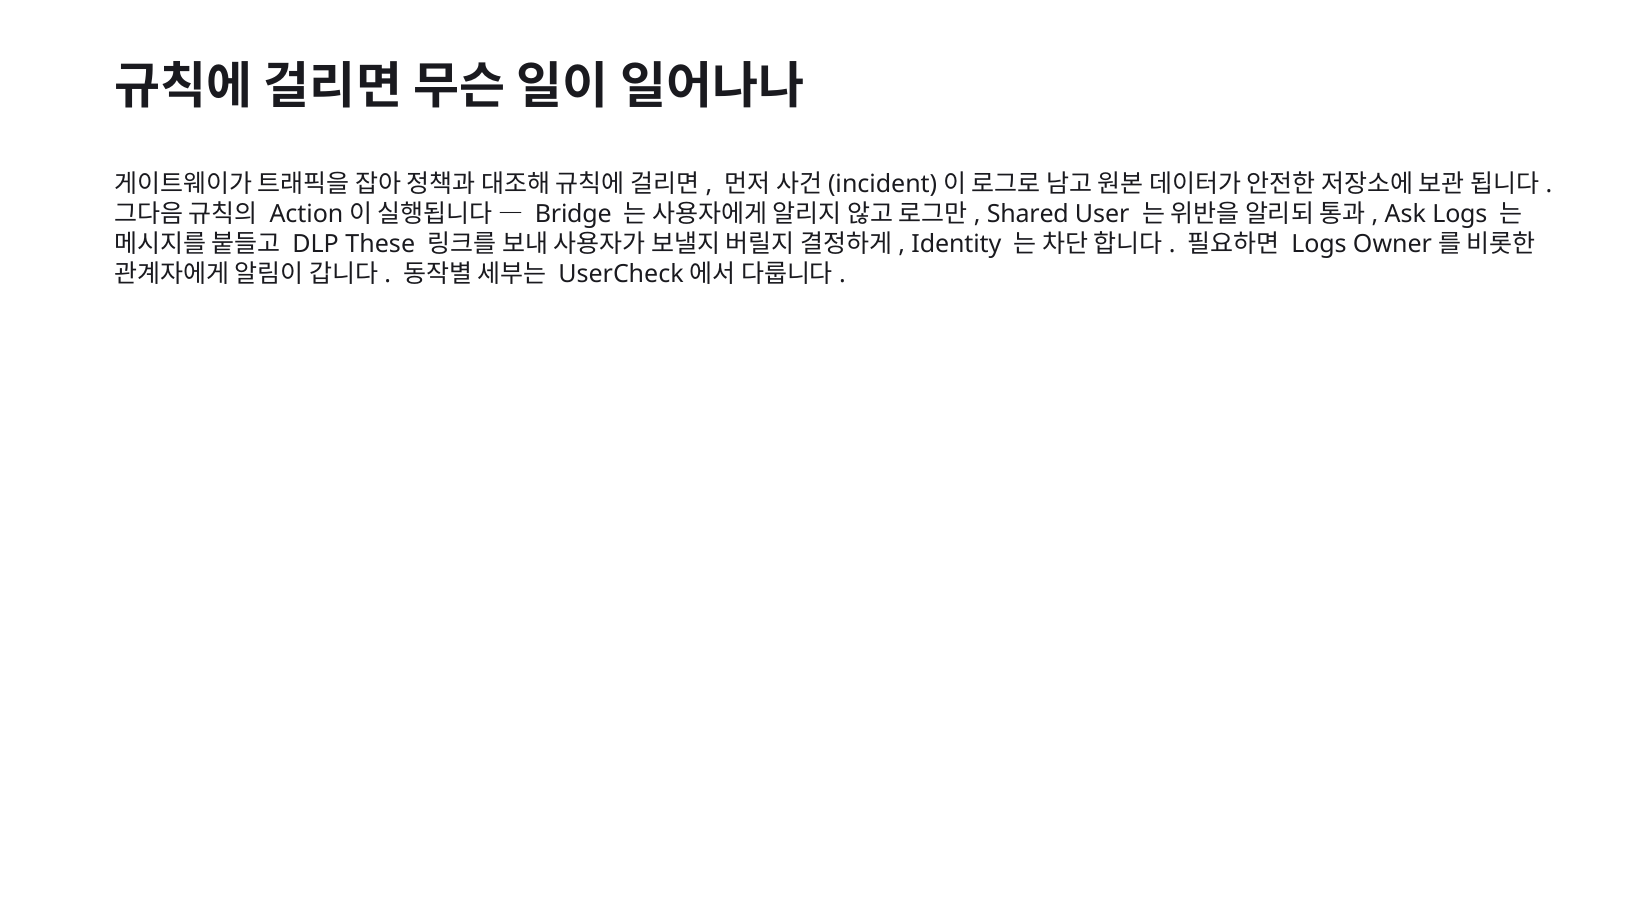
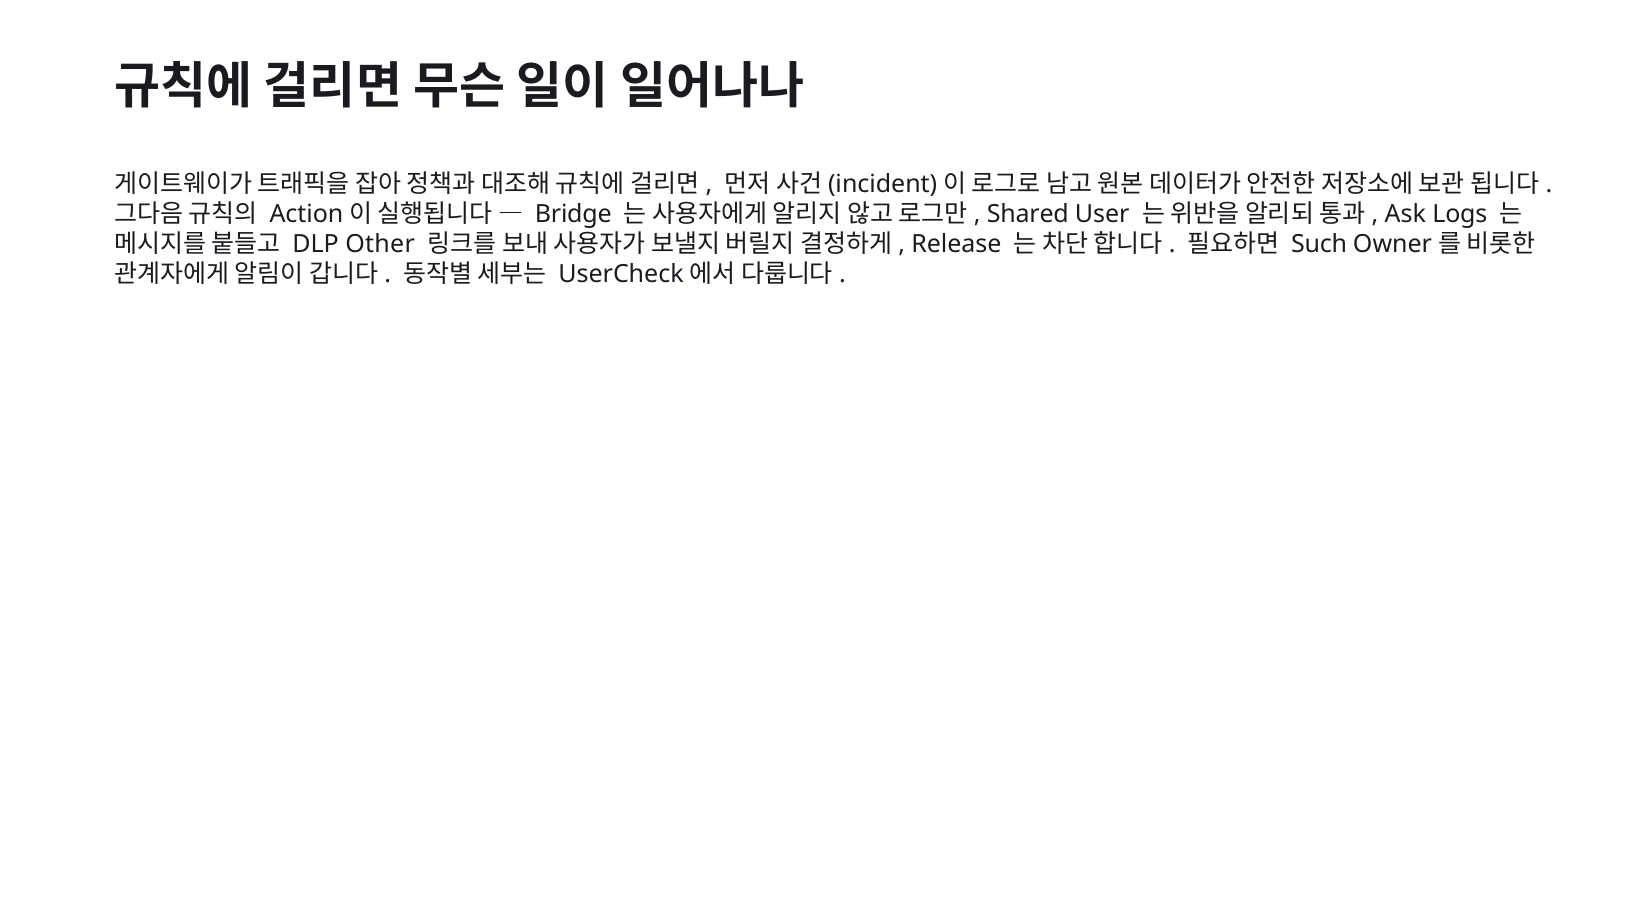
These: These -> Other (380, 245)
Identity: Identity -> Release (956, 245)
Logs: Logs -> Such (1319, 245)
